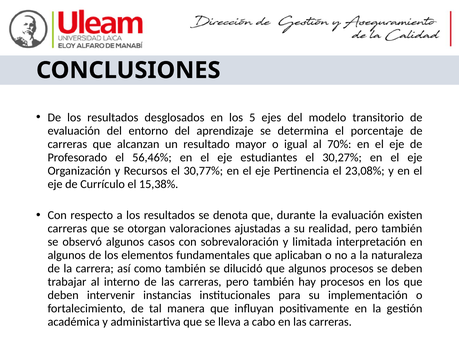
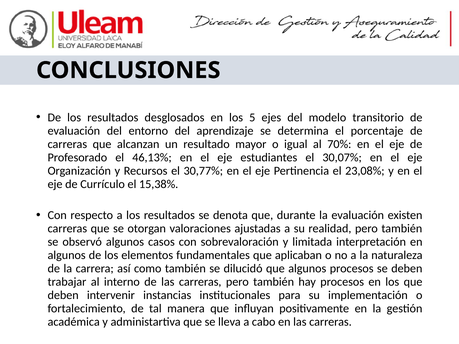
56,46%: 56,46% -> 46,13% (152, 158)
30,27%: 30,27% -> 30,07% (342, 158)
